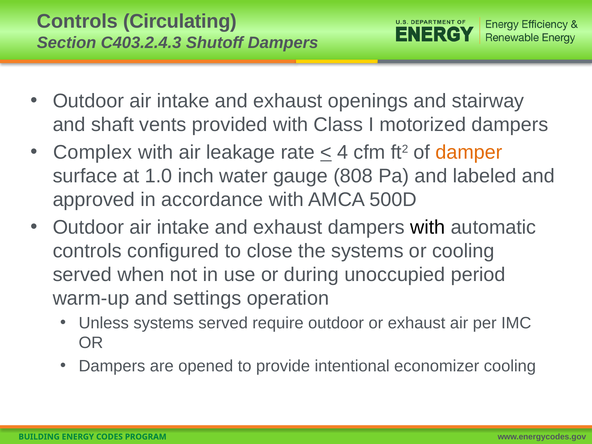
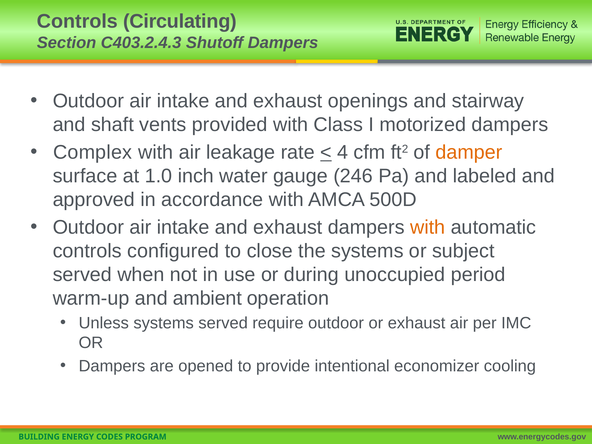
808: 808 -> 246 (353, 176)
with colour: black -> orange (428, 227)
or cooling: cooling -> subject (463, 251)
settings: settings -> ambient (207, 298)
